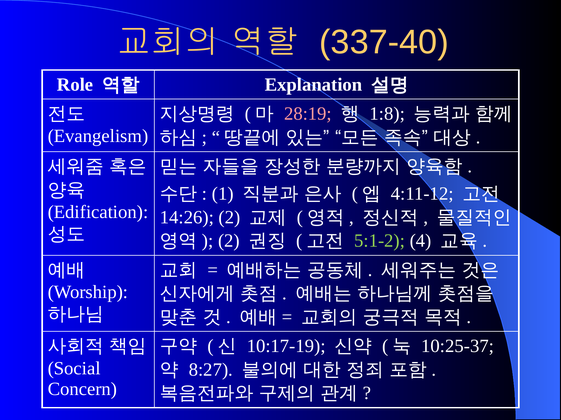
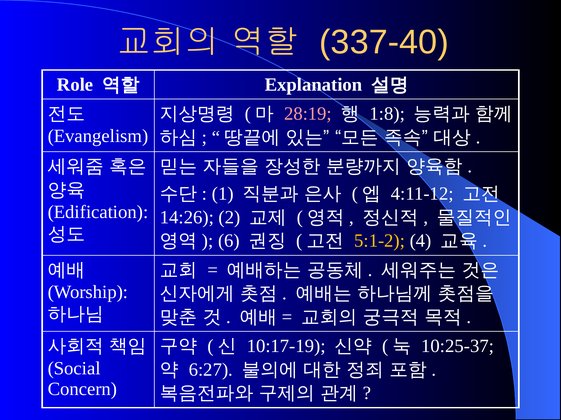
2: 2 -> 6 (229, 241)
5:1-2 colour: light green -> yellow (380, 241)
8:27: 8:27 -> 6:27 (211, 370)
